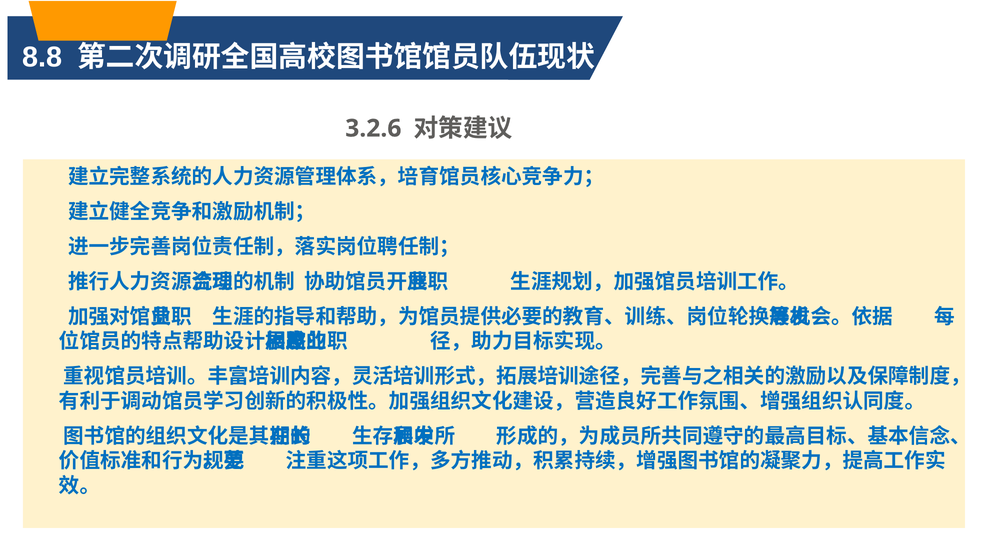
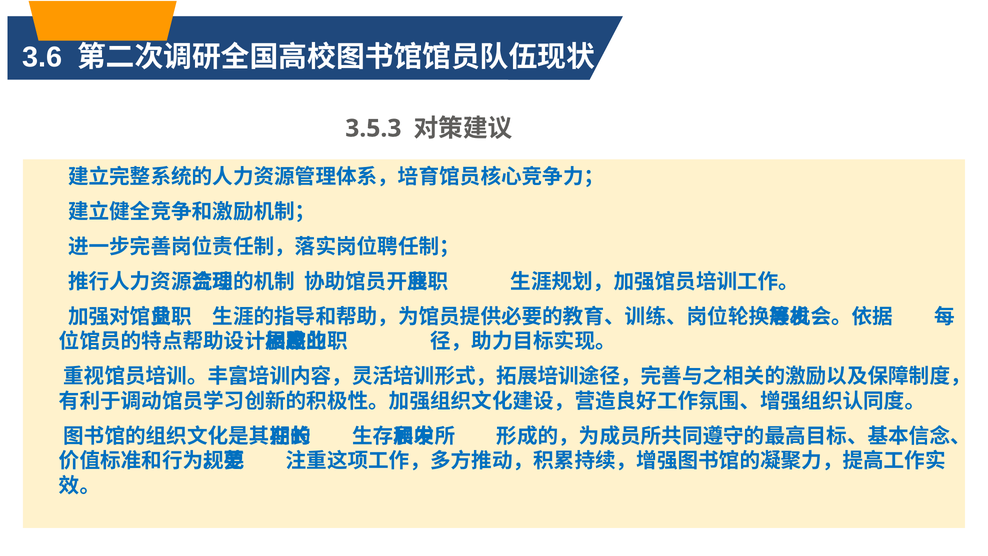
8.8: 8.8 -> 3.6 (42, 57)
3.2.6: 3.2.6 -> 3.5.3 (373, 128)
